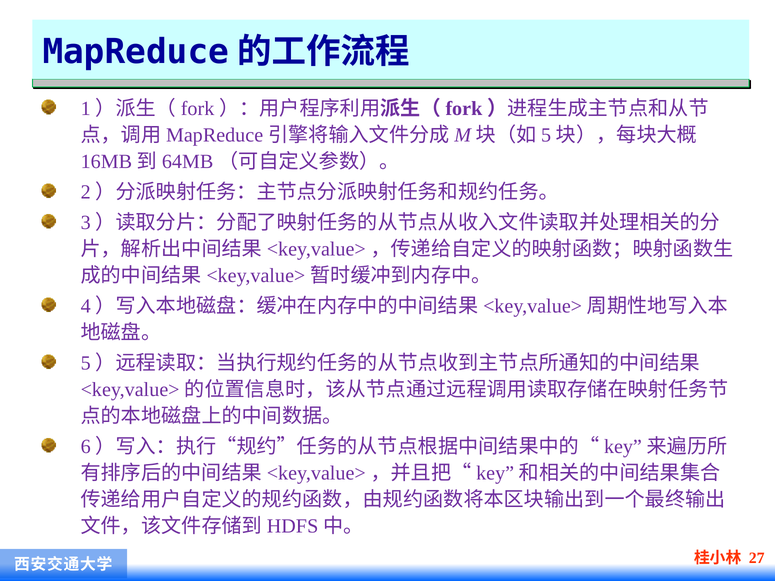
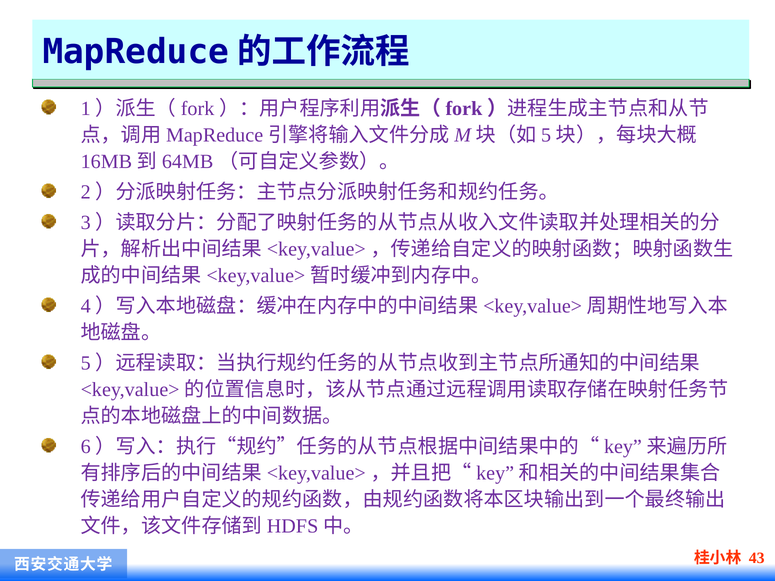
27: 27 -> 43 (757, 558)
